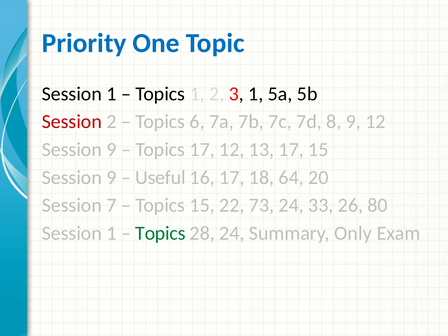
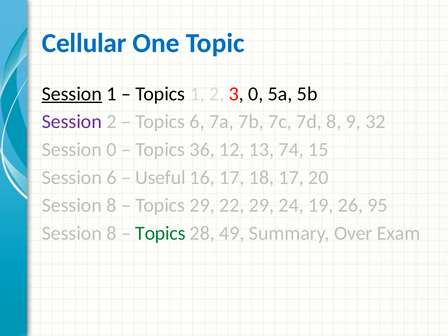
Priority: Priority -> Cellular (84, 43)
Session underline: none -> present (72, 94)
3 1: 1 -> 0 (256, 94)
Session colour: red -> purple (72, 122)
9 12: 12 -> 32 (376, 122)
9: 9 -> 0 (112, 150)
Topics 17: 17 -> 36 (202, 150)
13 17: 17 -> 74 (291, 150)
9: 9 -> 6 (112, 178)
18 64: 64 -> 17 (291, 178)
7: 7 -> 8 (112, 205)
Topics 15: 15 -> 29 (202, 205)
22 73: 73 -> 29 (261, 205)
33: 33 -> 19 (321, 205)
80: 80 -> 95 (378, 205)
1: 1 -> 8 (112, 233)
28 24: 24 -> 49 (232, 233)
Only: Only -> Over (353, 233)
